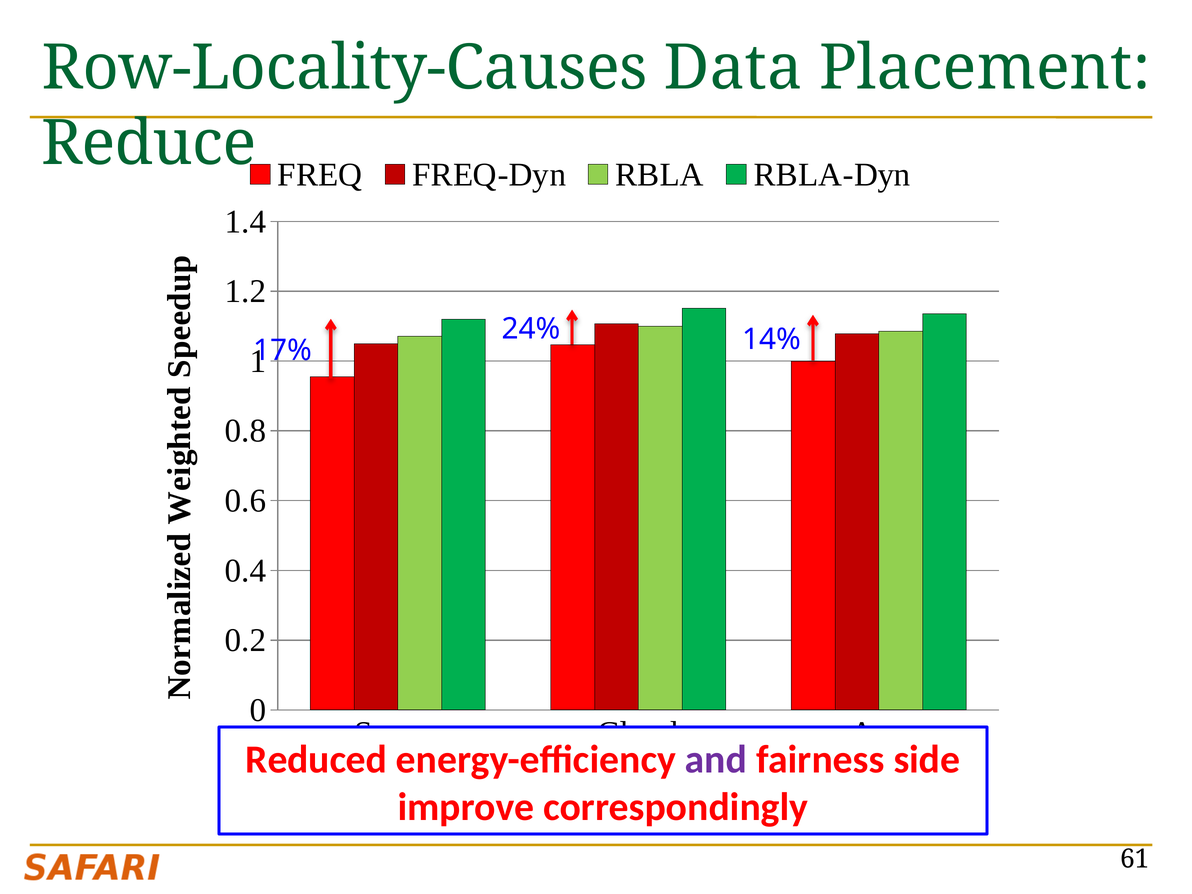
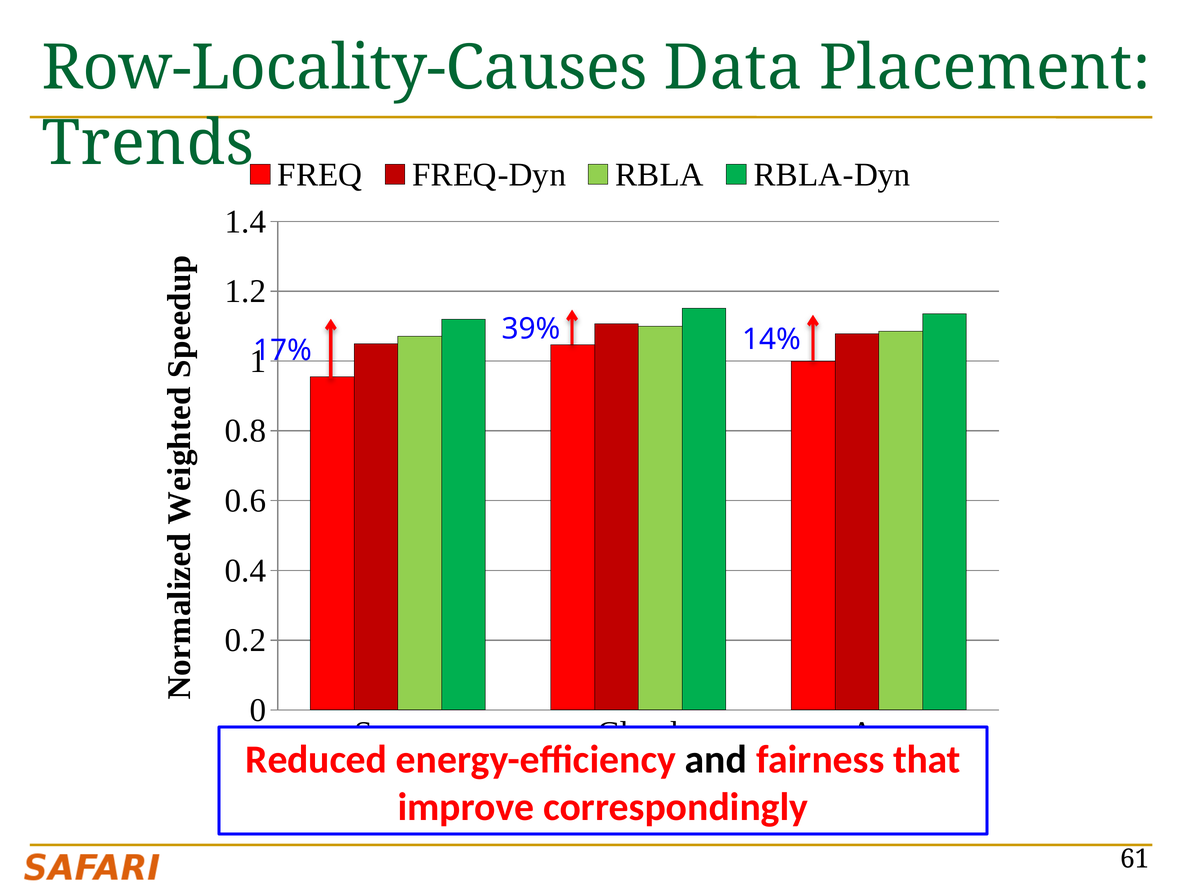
Reduce: Reduce -> Trends (148, 143)
24%: 24% -> 39% (531, 329)
and colour: purple -> black (716, 760)
side: side -> that (927, 760)
